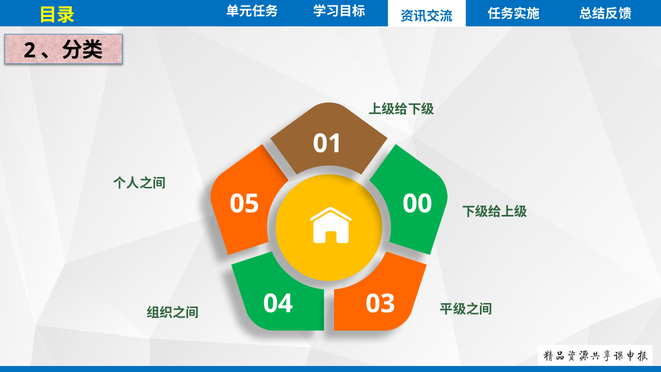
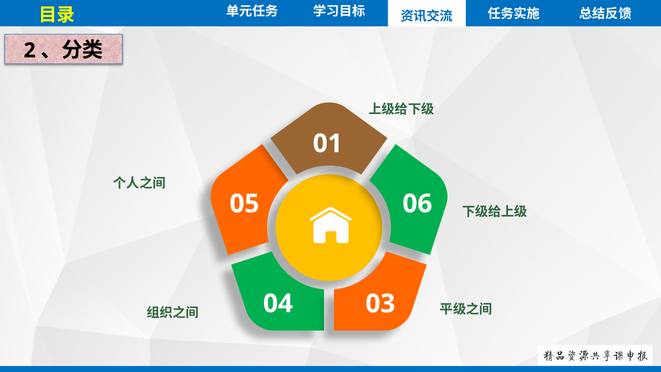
00: 00 -> 06 (417, 204)
